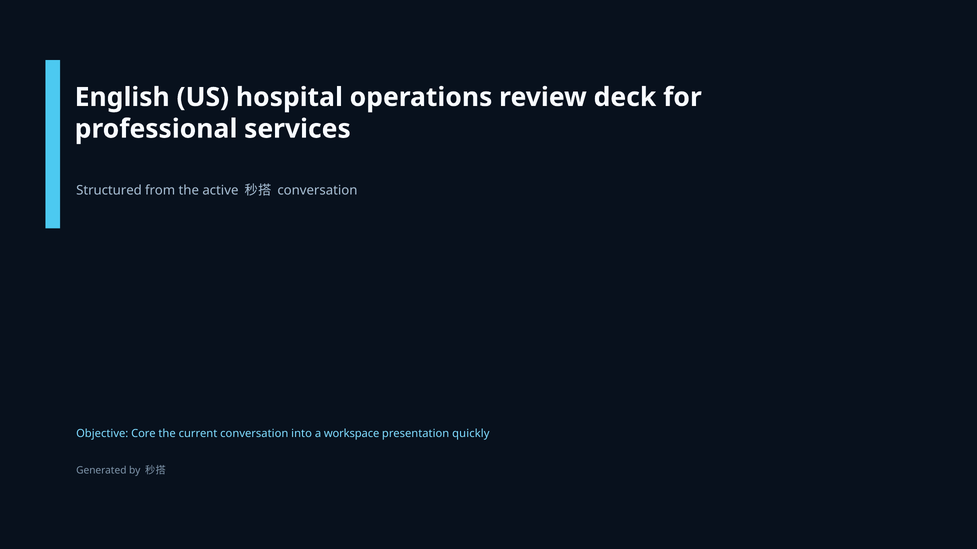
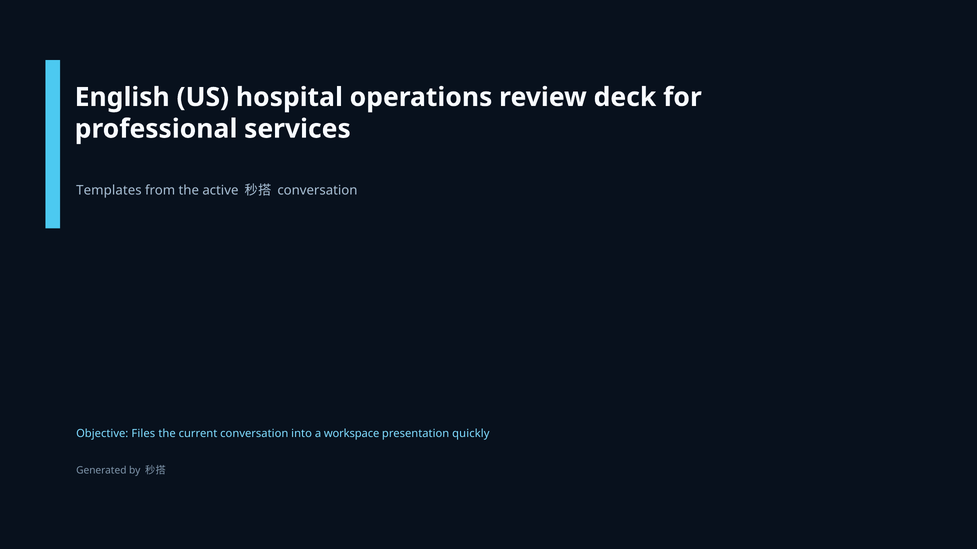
Structured: Structured -> Templates (109, 191)
Core: Core -> Files (143, 434)
